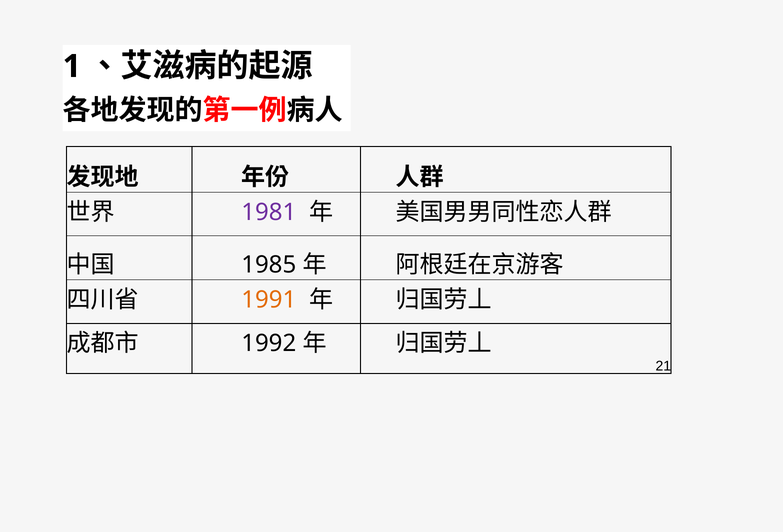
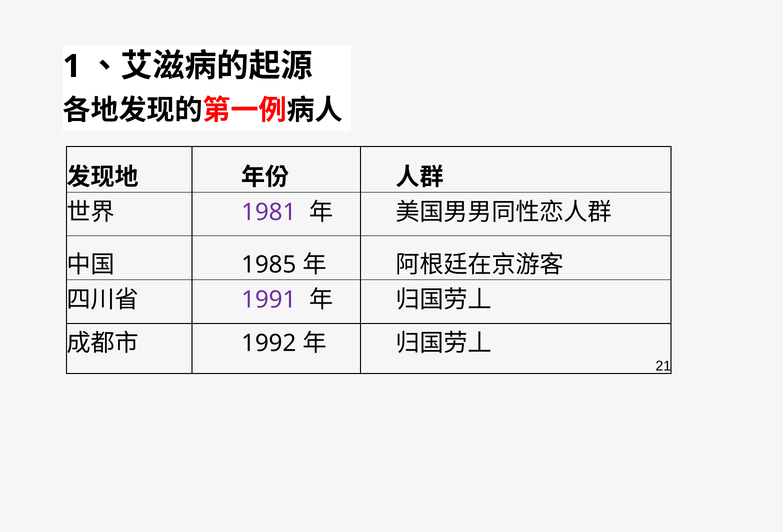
1991 colour: orange -> purple (269, 299)
